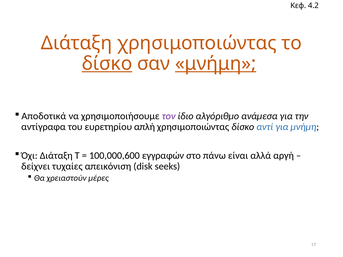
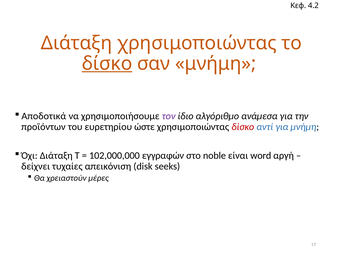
μνήμη underline: present -> none (216, 64)
αντίγραφα: αντίγραφα -> προϊόντων (43, 127)
απλή: απλή -> ώστε (144, 127)
δίσκο colour: black -> red (243, 127)
100,000,600: 100,000,600 -> 102,000,000 (114, 156)
πάνω: πάνω -> noble (214, 156)
αλλά: αλλά -> word (261, 156)
